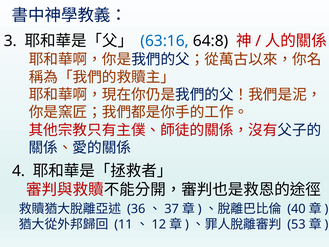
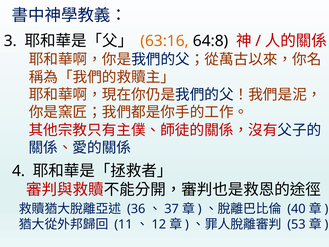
63:16 colour: blue -> orange (165, 41)
